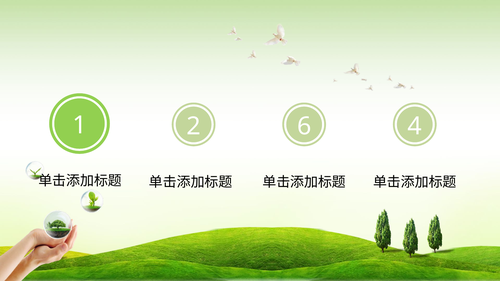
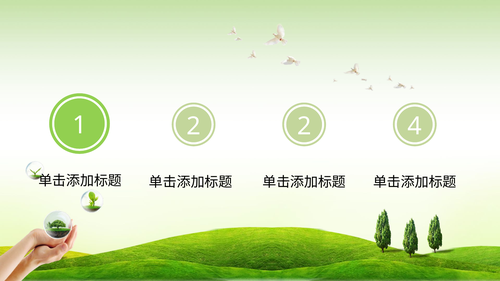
2 6: 6 -> 2 (304, 126)
